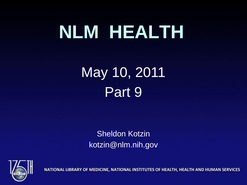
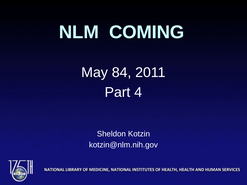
HEALTH: HEALTH -> COMING (147, 32)
10: 10 -> 84 (122, 73)
9: 9 -> 4 (138, 92)
